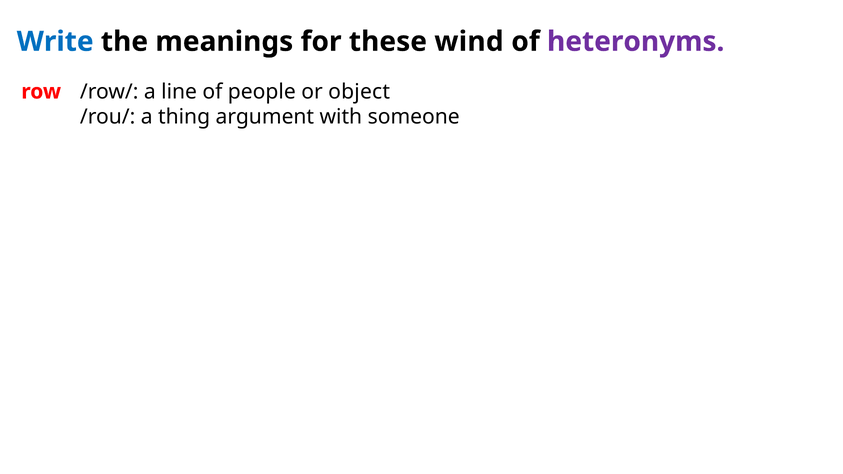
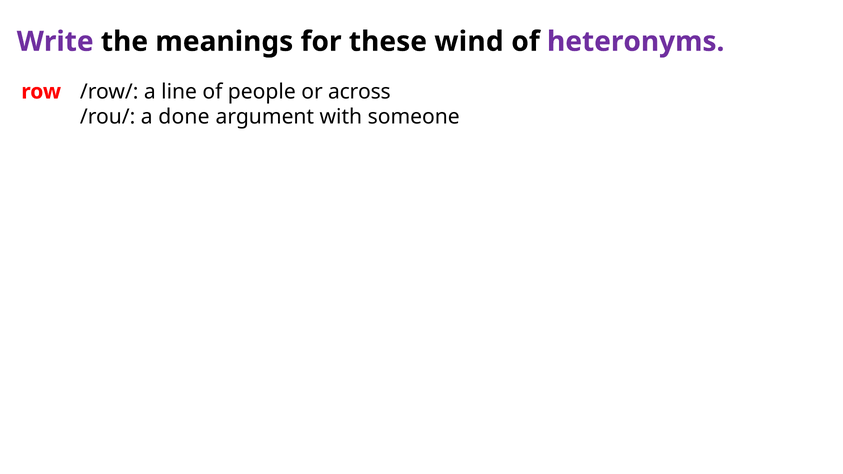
Write colour: blue -> purple (55, 42)
object: object -> across (359, 92)
thing: thing -> done (184, 117)
